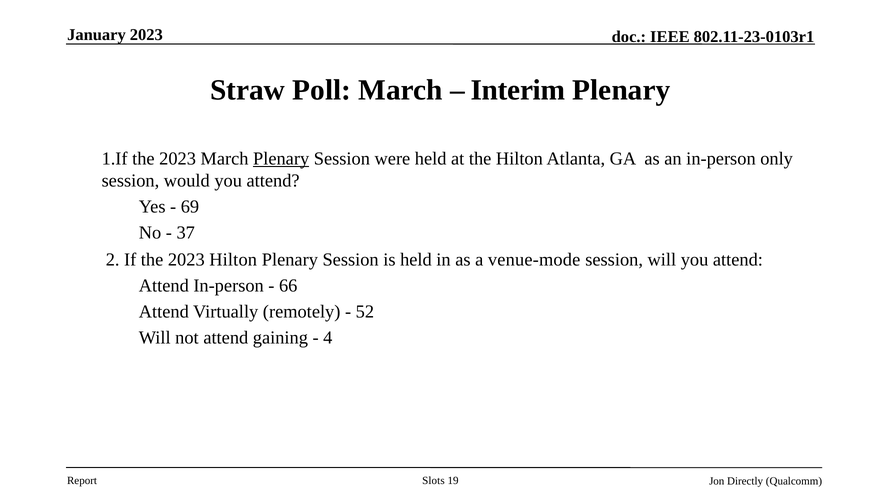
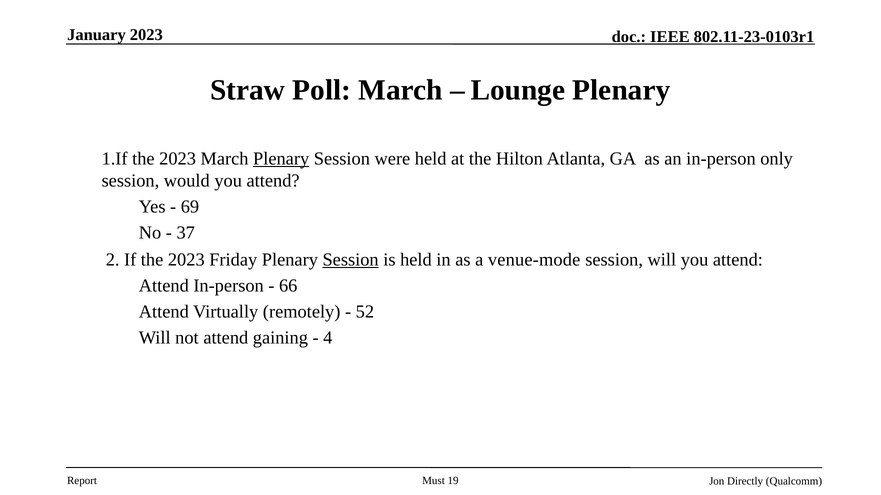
Interim: Interim -> Lounge (518, 90)
2023 Hilton: Hilton -> Friday (233, 260)
Session underline: none -> present (351, 260)
Slots: Slots -> Must (434, 481)
